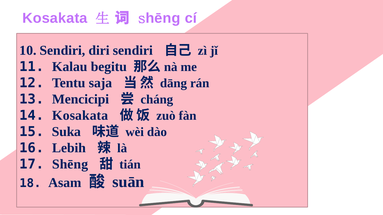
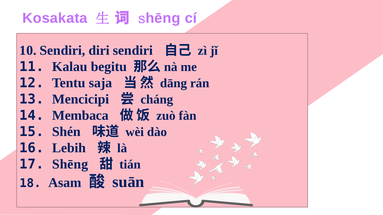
Kosakata: Kosakata -> Membaca (80, 116)
Suka: Suka -> Shén (66, 132)
